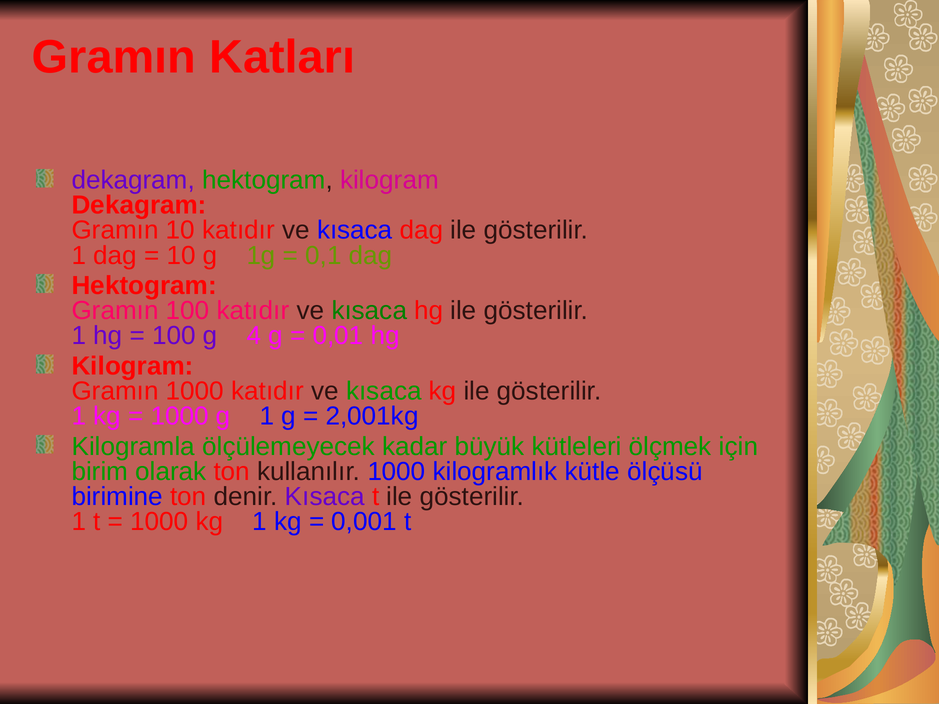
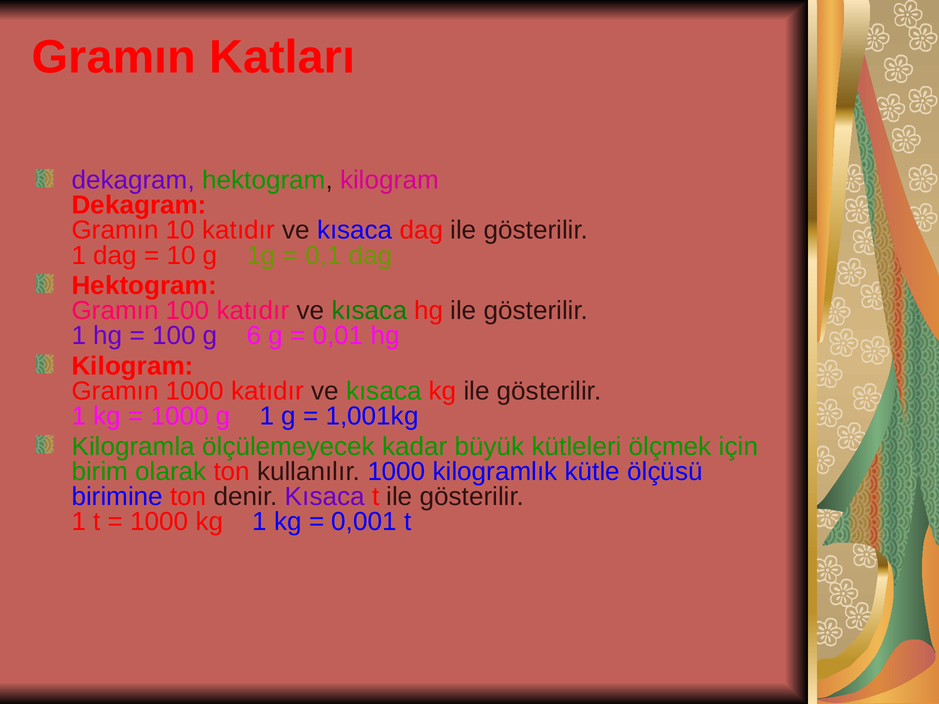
4: 4 -> 6 (254, 336)
2,001kg: 2,001kg -> 1,001kg (372, 416)
